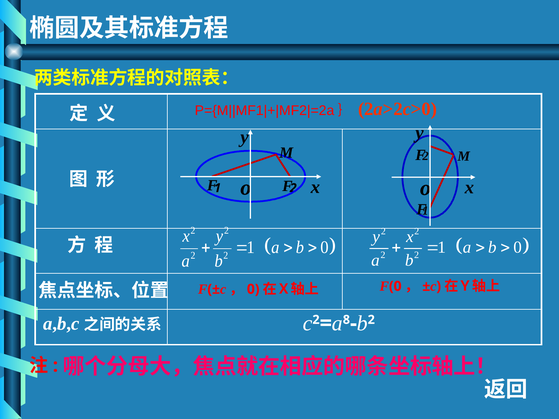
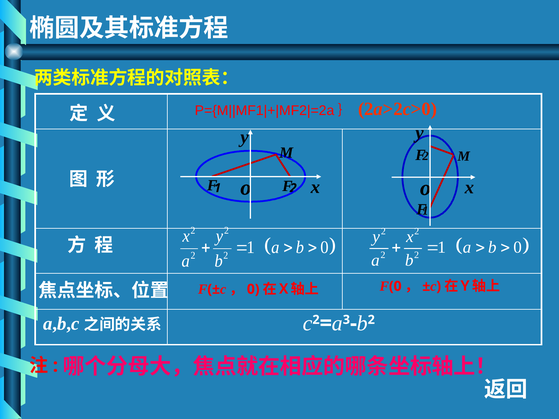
8: 8 -> 3 (346, 320)
